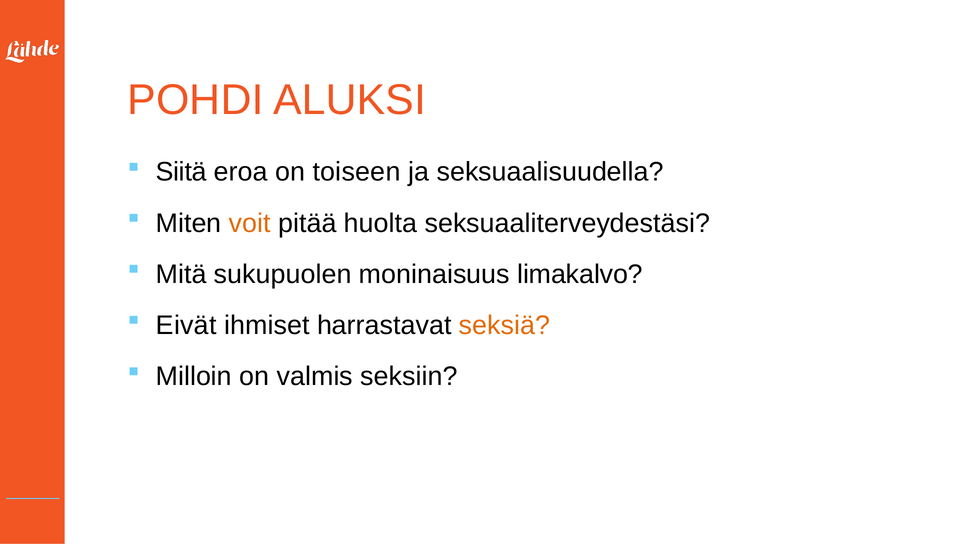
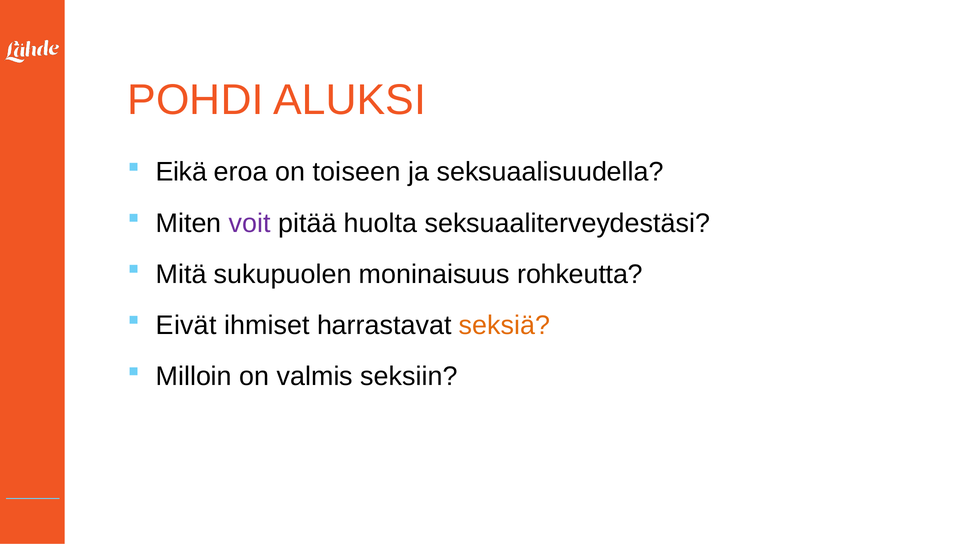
Siitä: Siitä -> Eikä (181, 172)
voit colour: orange -> purple (250, 223)
limakalvo: limakalvo -> rohkeutta (580, 274)
